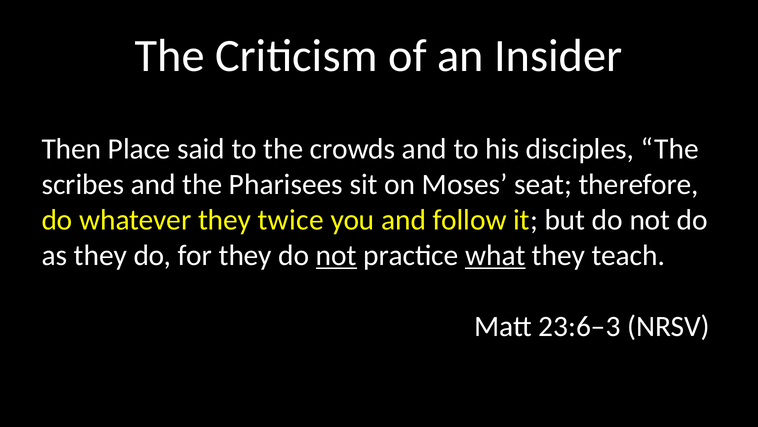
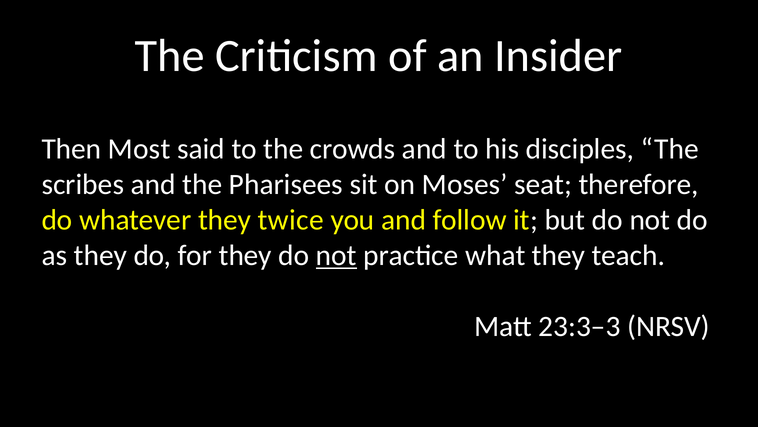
Place: Place -> Most (139, 149)
what underline: present -> none (495, 255)
23:6–3: 23:6–3 -> 23:3–3 (579, 326)
